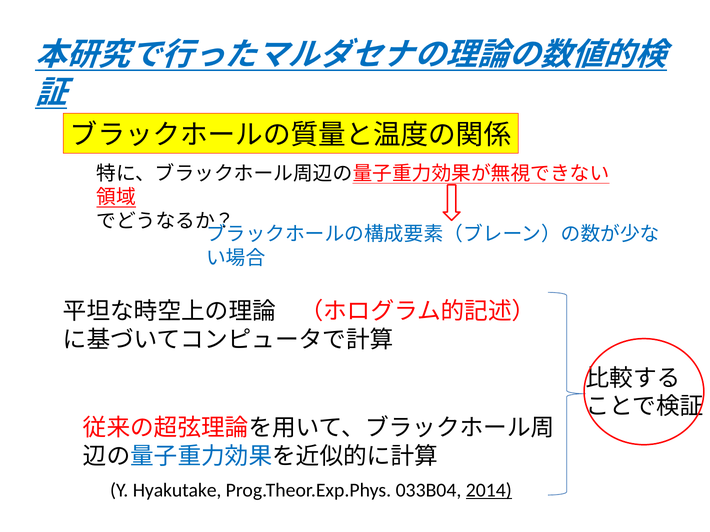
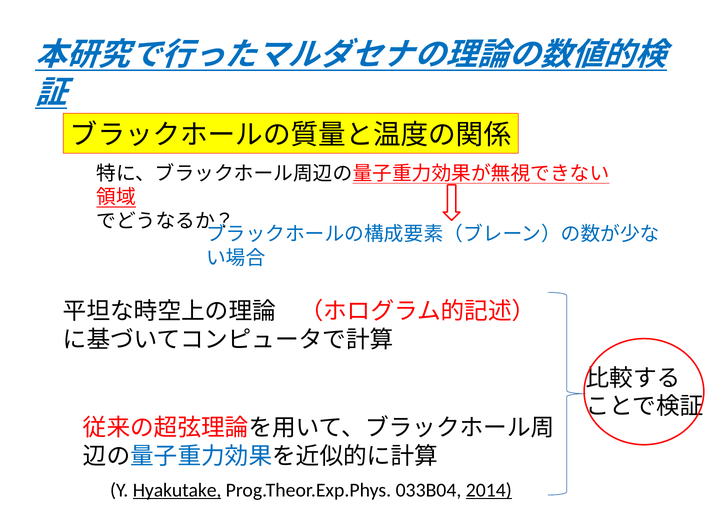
Hyakutake underline: none -> present (177, 490)
